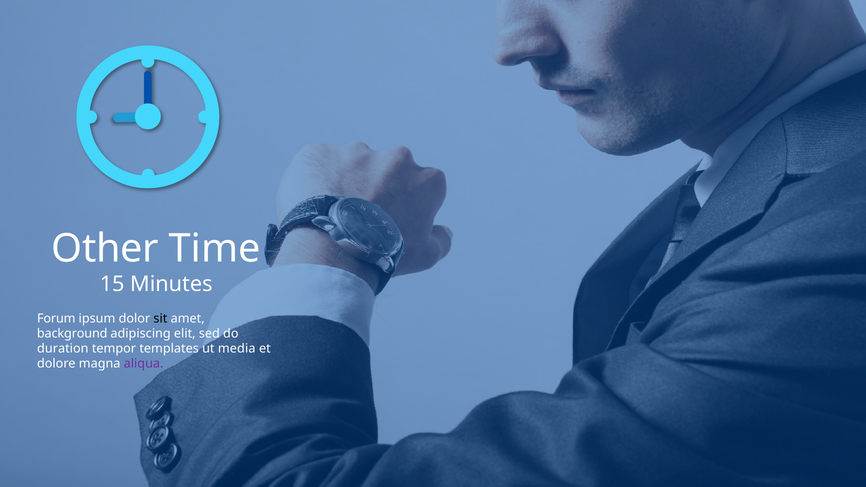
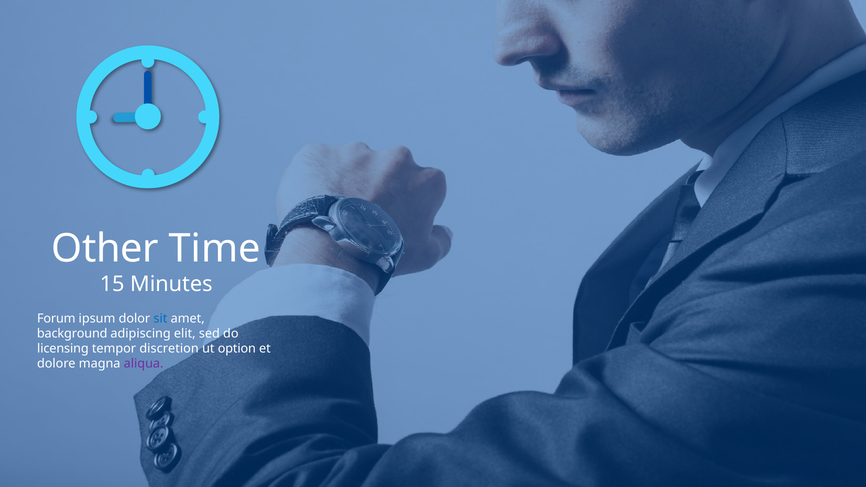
sit colour: black -> blue (160, 318)
duration: duration -> licensing (63, 349)
templates: templates -> discretion (169, 349)
media: media -> option (237, 349)
